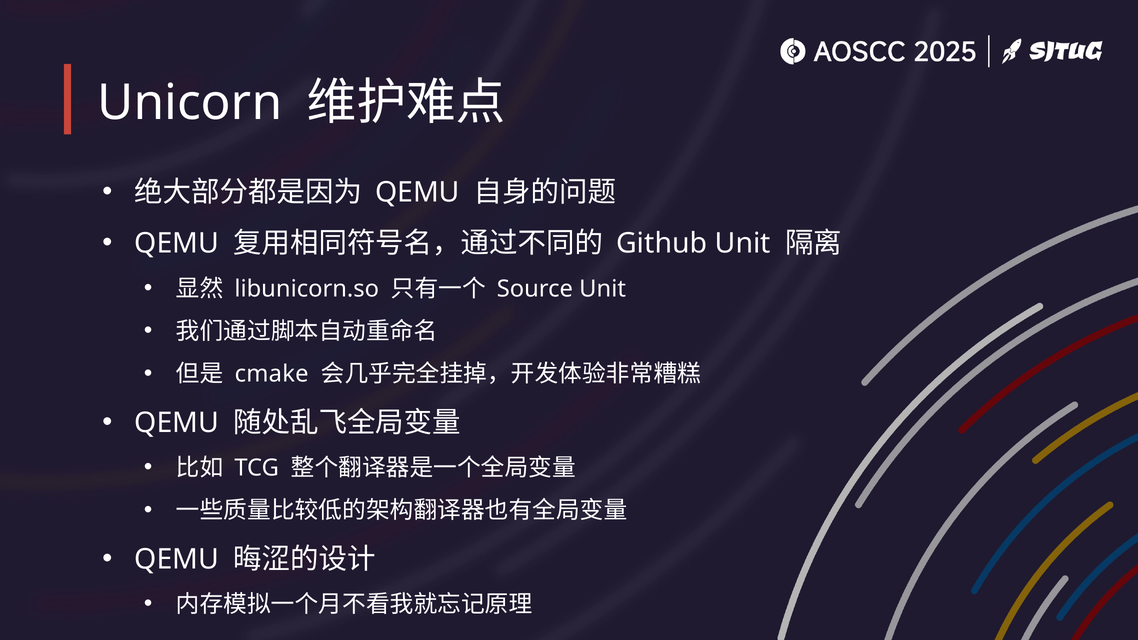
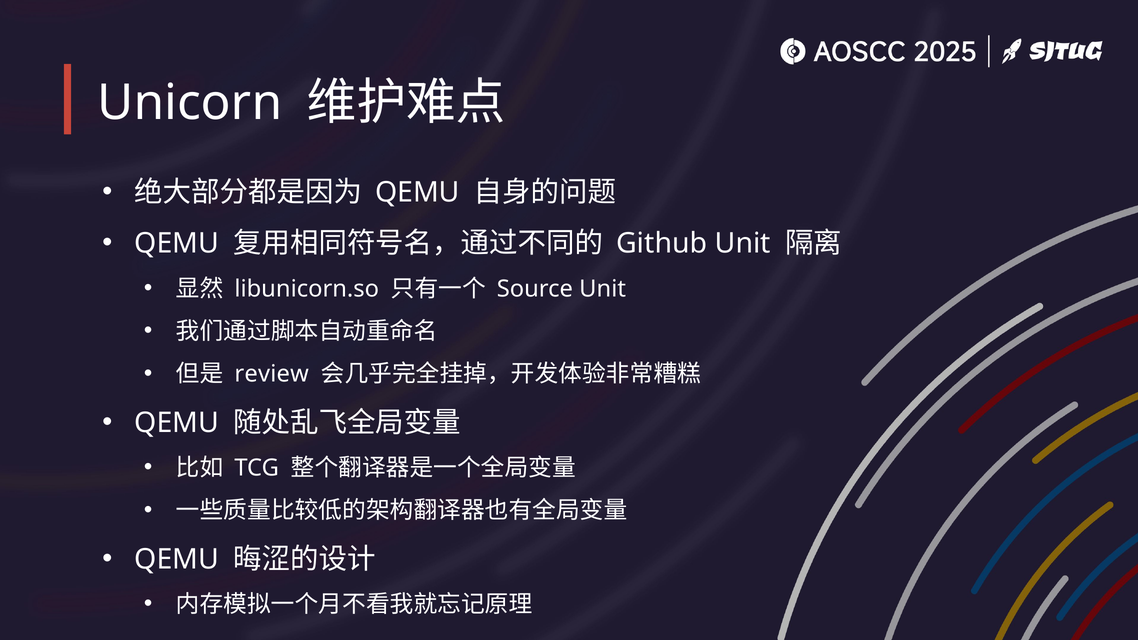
cmake: cmake -> review (272, 374)
